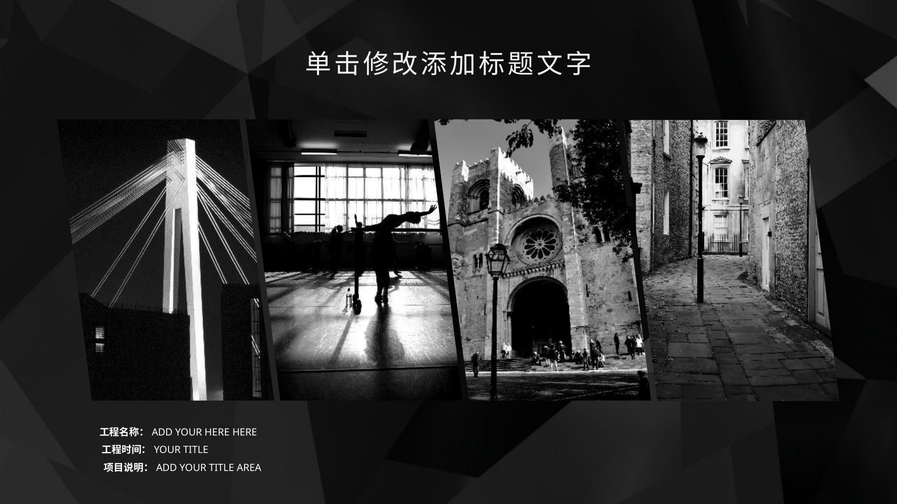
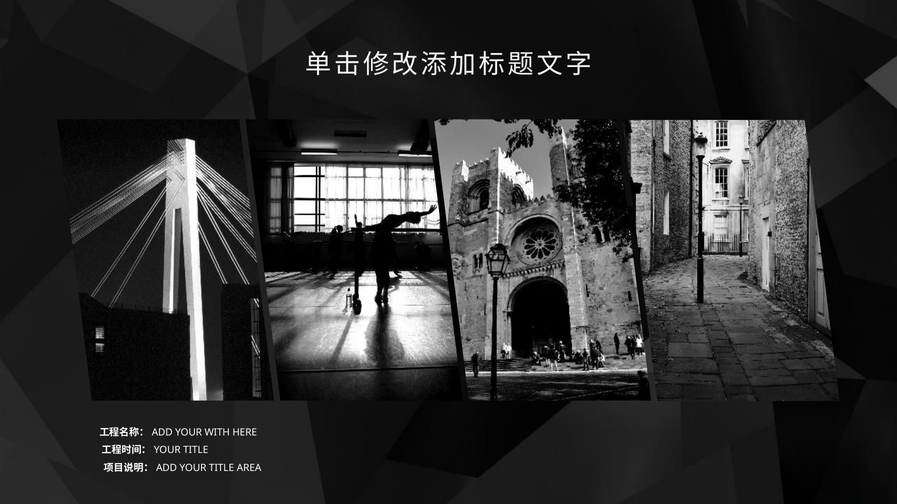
YOUR HERE: HERE -> WITH (217, 433)
